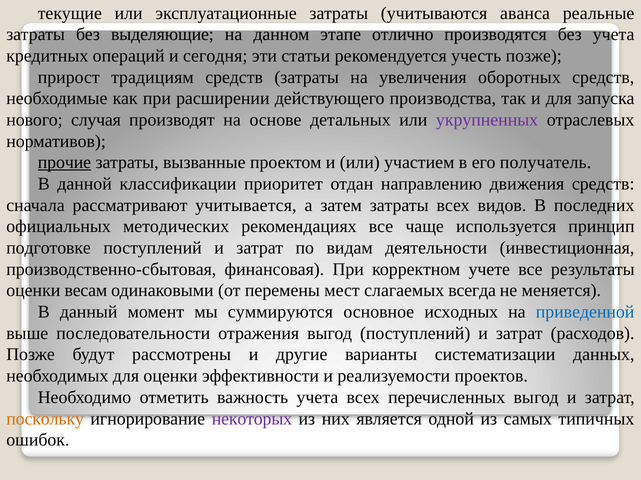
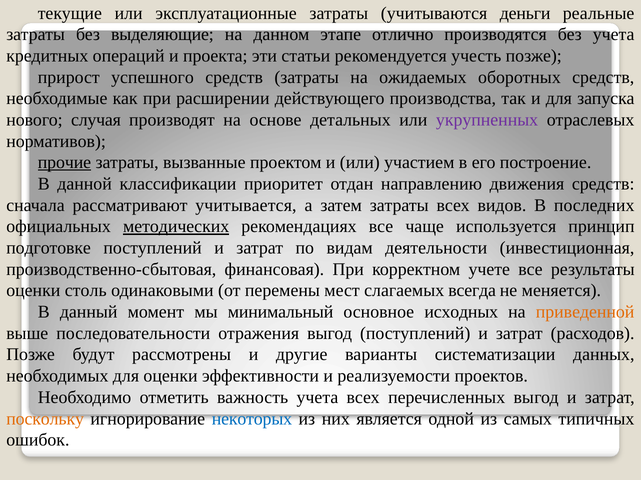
аванса: аванса -> деньги (525, 13)
сегодня: сегодня -> проекта (215, 56)
традициям: традициям -> успешного (152, 77)
увеличения: увеличения -> ожидаемых (423, 77)
получатель: получатель -> построение (546, 163)
методических underline: none -> present (176, 227)
весам: весам -> столь (86, 291)
суммируются: суммируются -> минимальный (281, 312)
приведенной colour: blue -> orange (585, 312)
некоторых colour: purple -> blue (252, 419)
